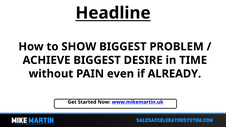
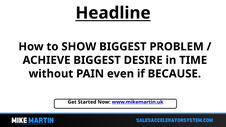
ALREADY: ALREADY -> BECAUSE (174, 74)
